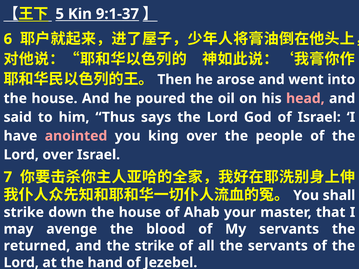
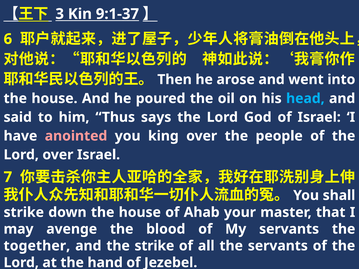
5: 5 -> 3 (60, 14)
head colour: pink -> light blue (305, 99)
returned: returned -> together (37, 246)
